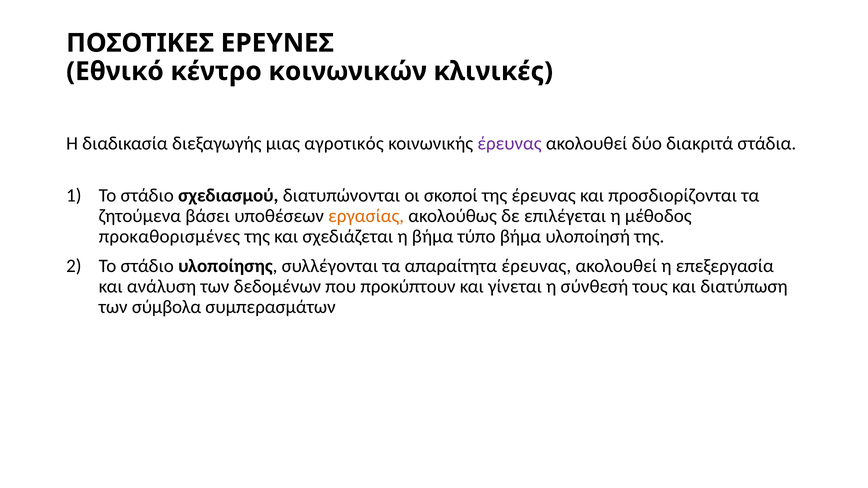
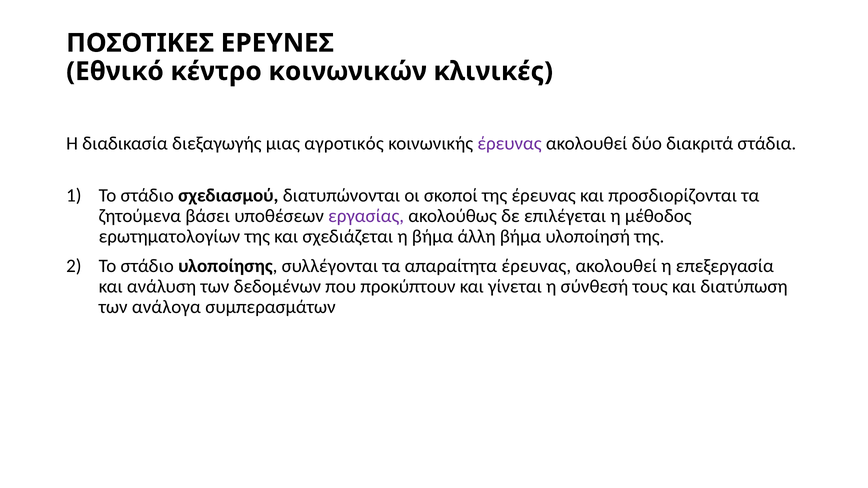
εργασίας colour: orange -> purple (366, 216)
προκαθορισμένες: προκαθορισμένες -> ερωτηματολογίων (169, 237)
τύπο: τύπο -> άλλη (477, 237)
σύμβολα: σύμβολα -> ανάλογα (166, 307)
